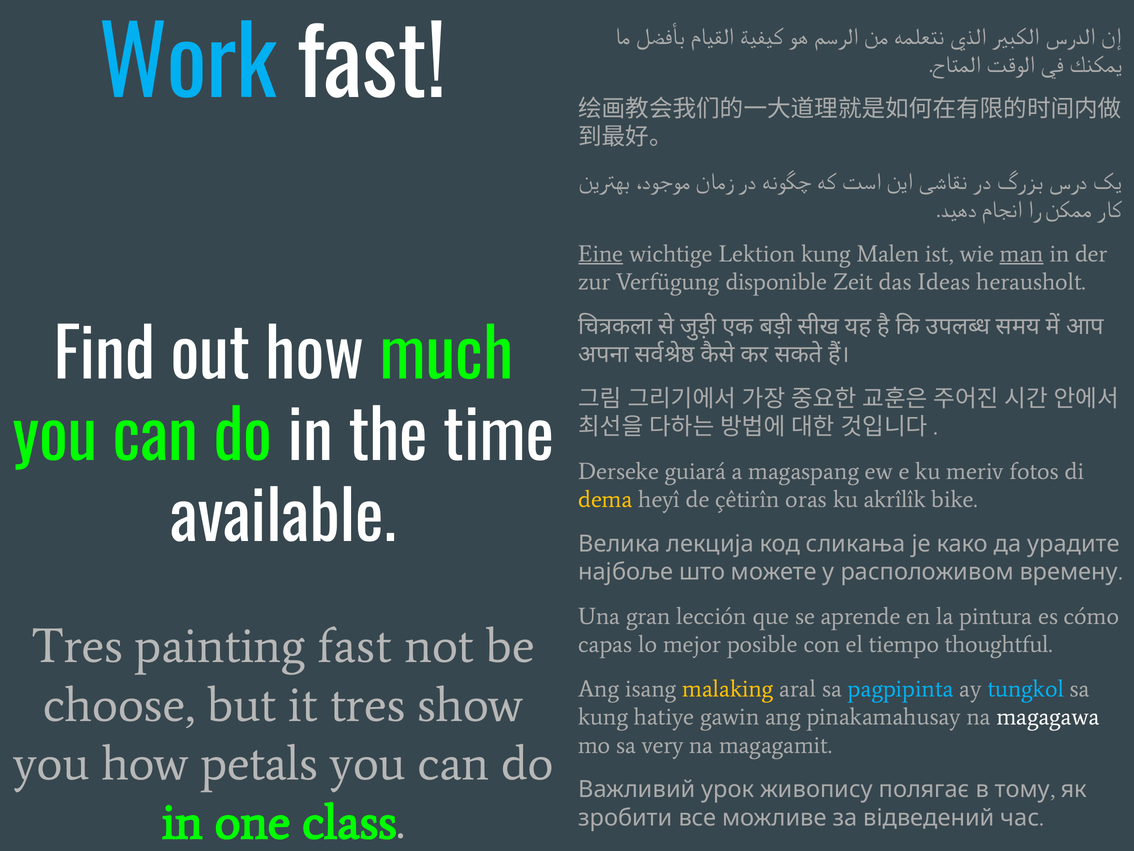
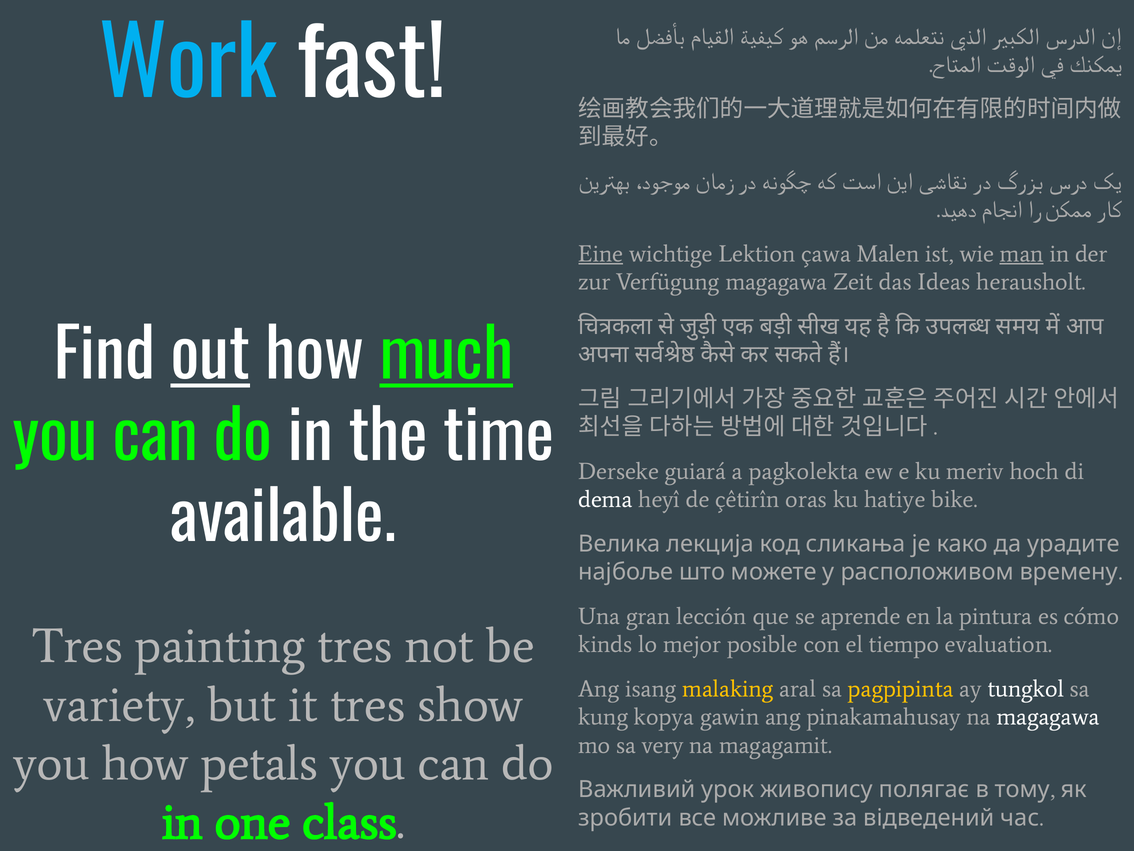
Lektion kung: kung -> çawa (826, 254)
Verfügung disponible: disponible -> magagawa (776, 282)
out underline: none -> present (210, 356)
much underline: none -> present (446, 356)
magaspang: magaspang -> pagkolekta (804, 471)
fotos: fotos -> hoch (1034, 471)
dema colour: yellow -> white (605, 499)
akrîlîk: akrîlîk -> hatiye (895, 499)
painting fast: fast -> tres (355, 646)
capas: capas -> kinds (605, 644)
thoughtful: thoughtful -> evaluation (999, 644)
pagpipinta colour: light blue -> yellow (901, 688)
tungkol colour: light blue -> white (1026, 688)
choose: choose -> variety (119, 705)
hatiye: hatiye -> kopya (664, 717)
